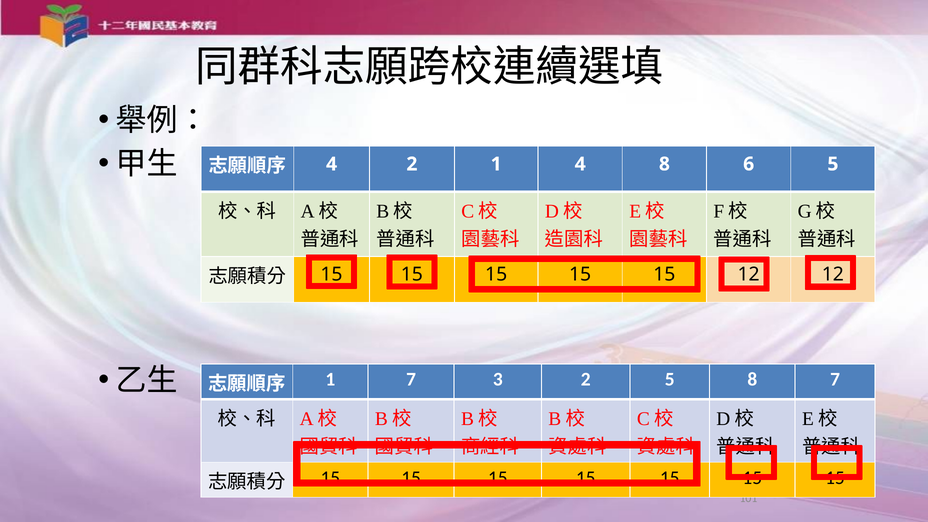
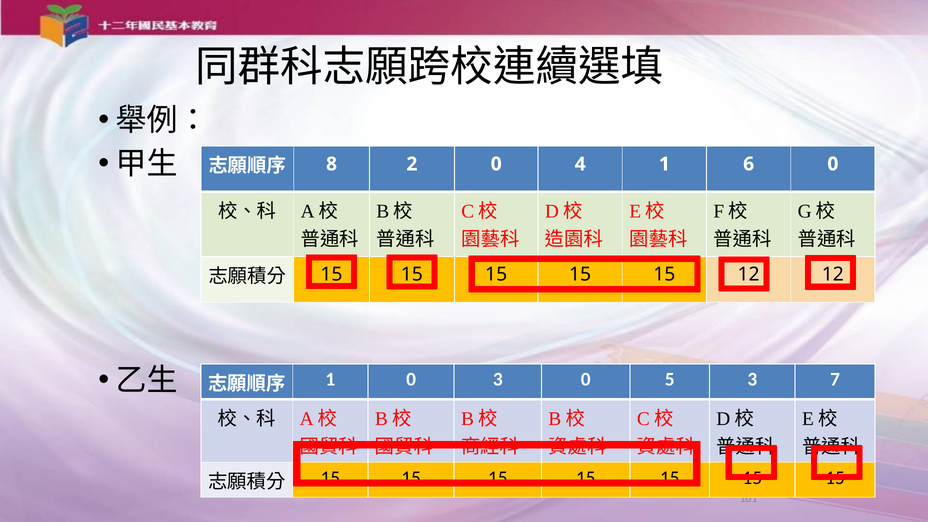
4: 4 -> 8 (332, 164)
2 1: 1 -> 0 (496, 164)
4 8: 8 -> 1 (664, 164)
6 5: 5 -> 0 (833, 164)
1 7: 7 -> 0 (411, 380)
3 2: 2 -> 0 (586, 380)
5 8: 8 -> 3 (752, 380)
